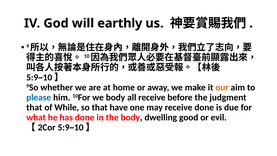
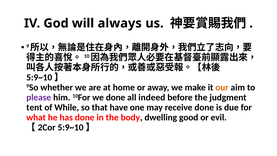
earthly: earthly -> always (120, 23)
please colour: blue -> purple (39, 97)
we body: body -> done (116, 97)
all receive: receive -> indeed (152, 97)
that: that -> tent (34, 107)
